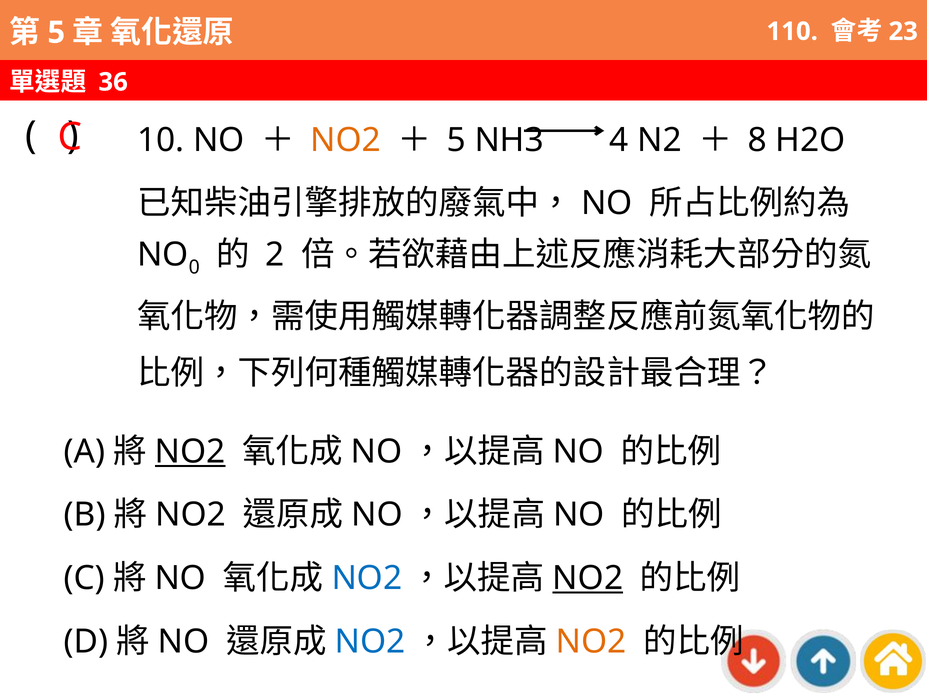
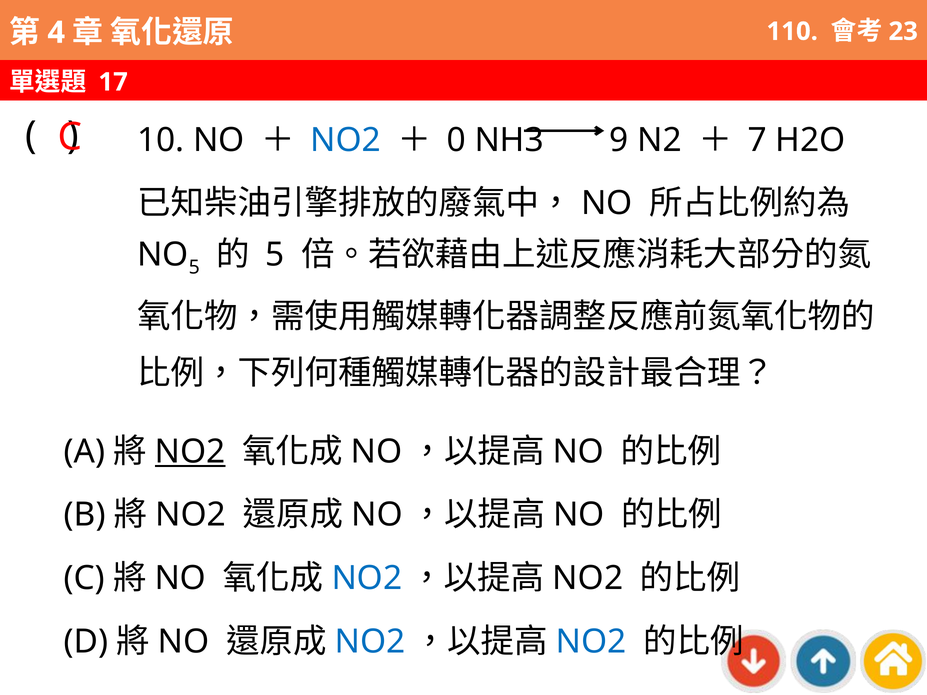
5: 5 -> 4 (56, 33)
36: 36 -> 17 (113, 82)
NO2 colour: orange -> blue (346, 140)
5: 5 -> 0 (456, 140)
4: 4 -> 9 (619, 140)
8: 8 -> 7 (757, 140)
NO 0: 0 -> 5 (194, 268)
2: 2 -> 5 (275, 255)
NO2 underline: present -> none (588, 578)
NO2 colour: orange -> blue (591, 642)
